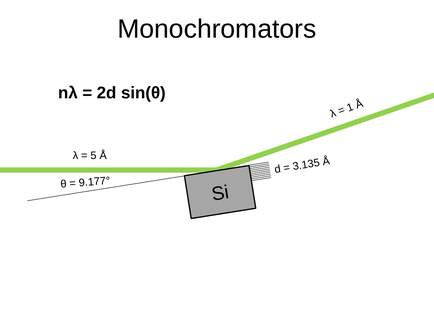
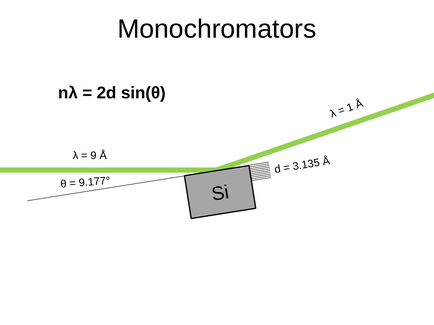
5: 5 -> 9 (93, 156)
